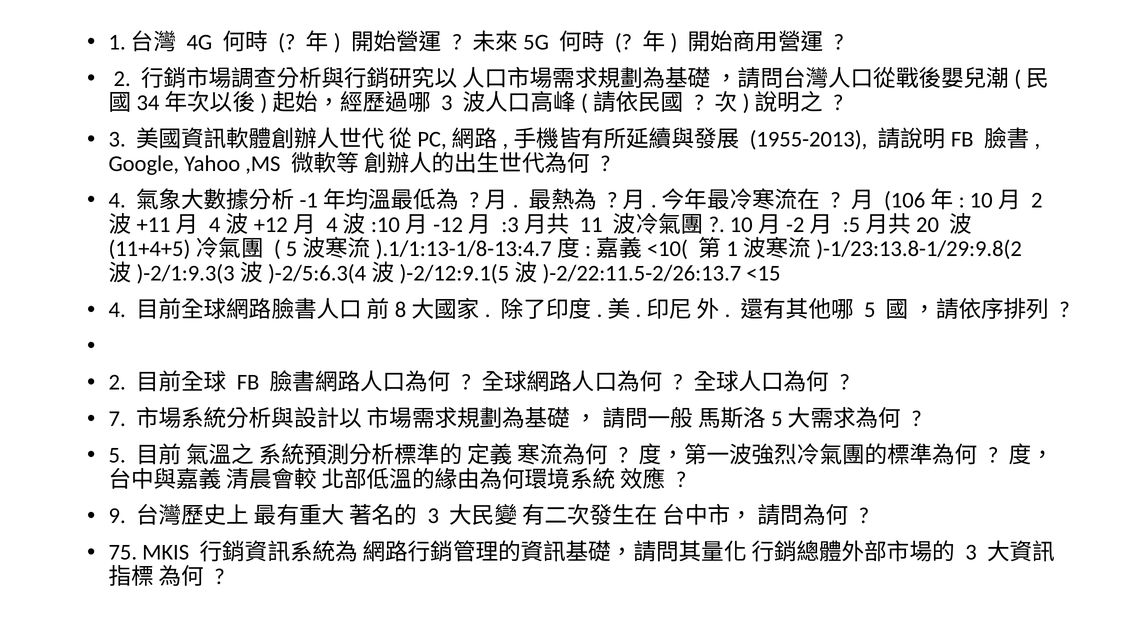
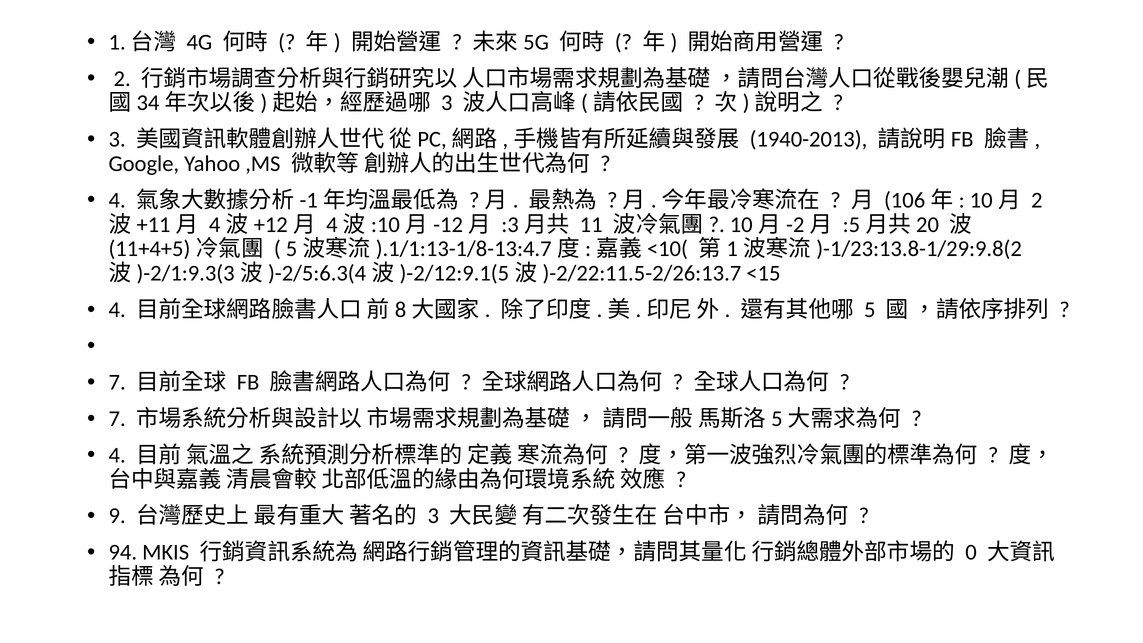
1955-2013: 1955-2013 -> 1940-2013 (808, 139)
2: 2 -> 7 (117, 382)
5: 5 -> 4 (117, 455)
75: 75 -> 94 (123, 552)
3: 3 -> 0 (971, 552)
